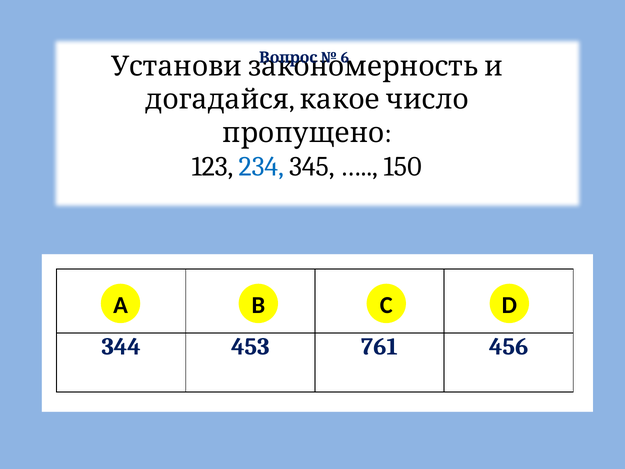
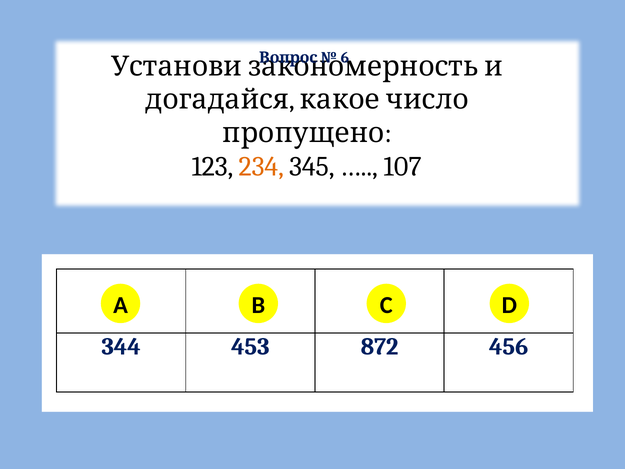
234 colour: blue -> orange (261, 166)
150: 150 -> 107 (403, 166)
761: 761 -> 872 (380, 347)
